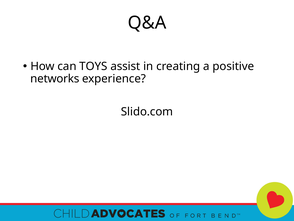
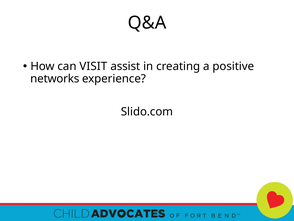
TOYS: TOYS -> VISIT (93, 66)
